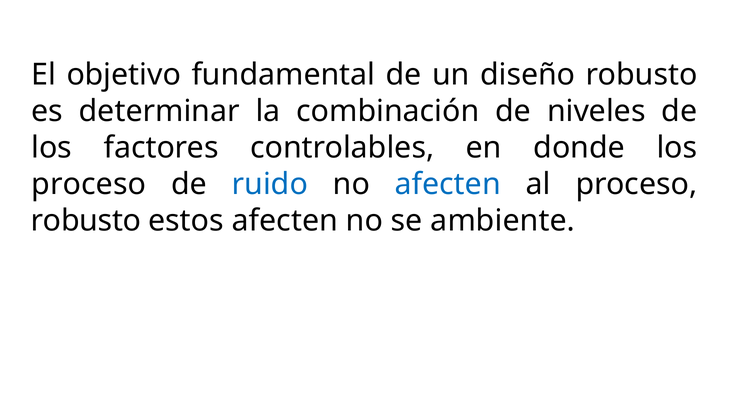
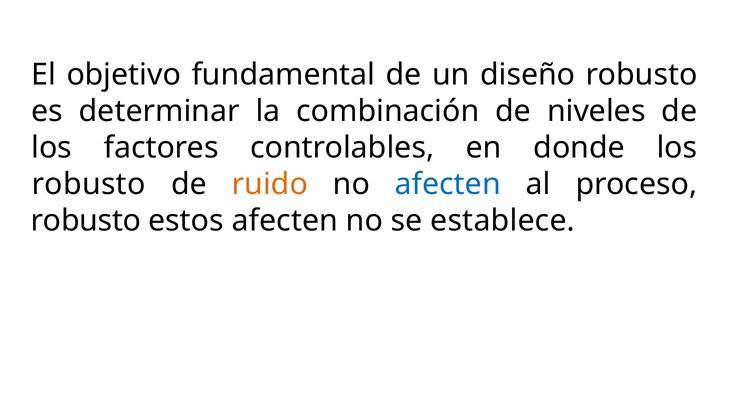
proceso: proceso -> robusto (89, 184)
ruido colour: blue -> orange (270, 184)
ambiente: ambiente -> establece (503, 221)
